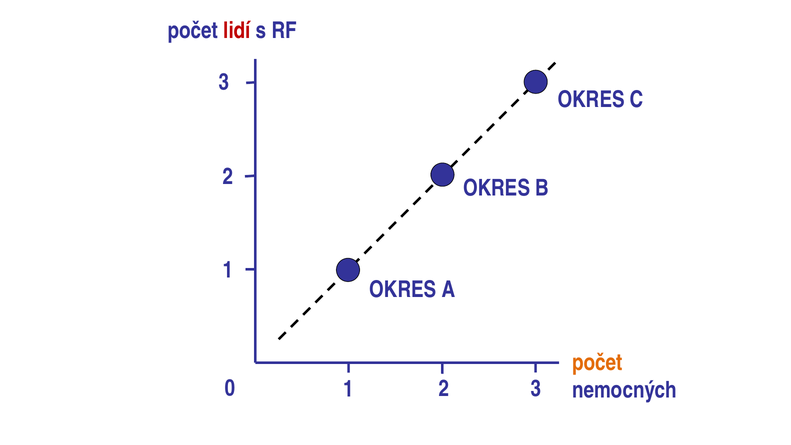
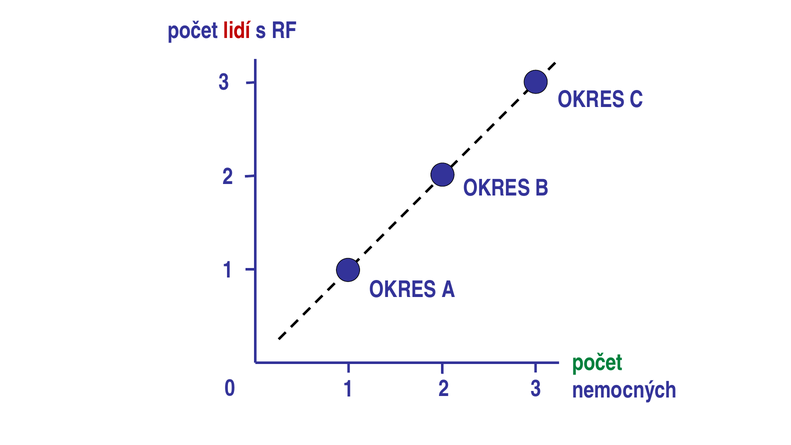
počet colour: orange -> green (597, 362)
